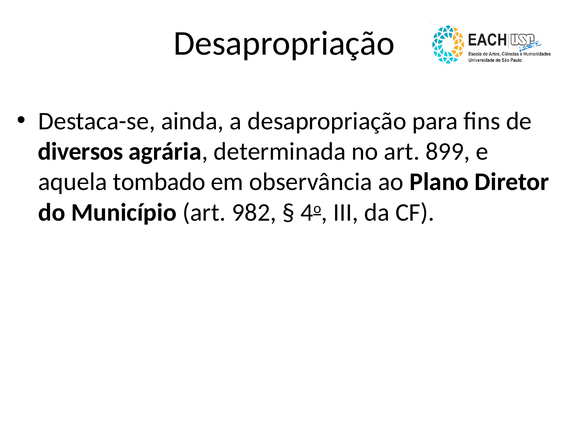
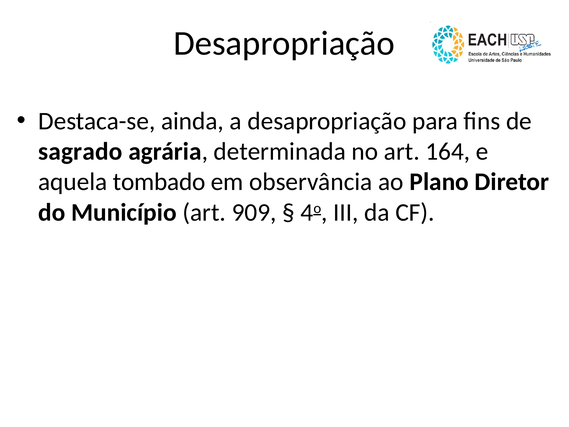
diversos: diversos -> sagrado (80, 151)
899: 899 -> 164 (448, 151)
982: 982 -> 909 (254, 212)
